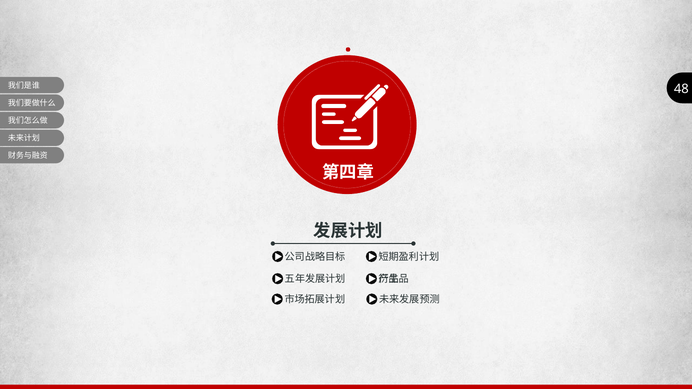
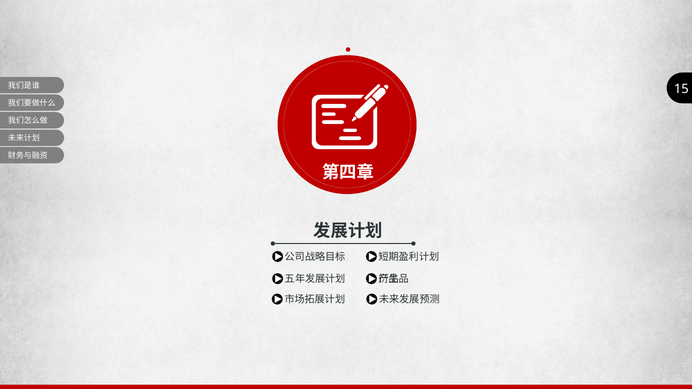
48: 48 -> 15 (681, 89)
